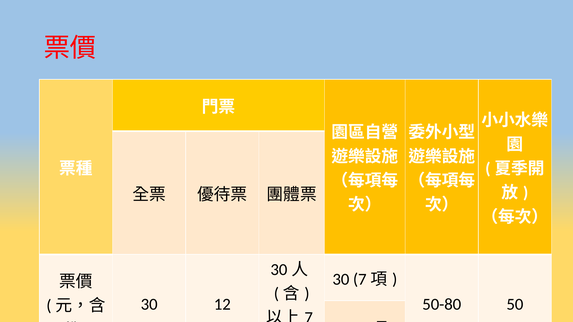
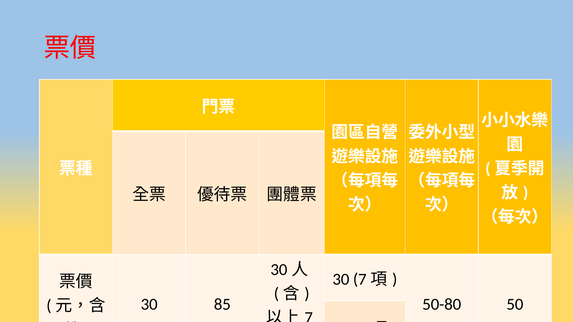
12: 12 -> 85 (222, 304)
